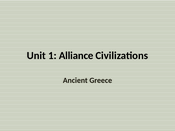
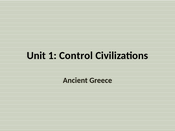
Alliance: Alliance -> Control (76, 56)
